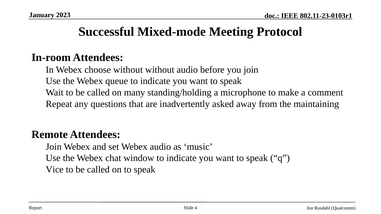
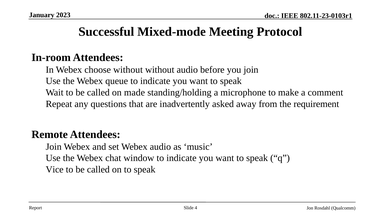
many: many -> made (134, 93)
maintaining: maintaining -> requirement (316, 104)
